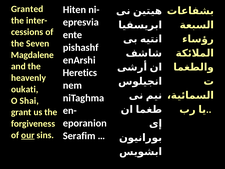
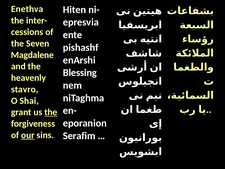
Granted: Granted -> Enethva (27, 9)
Heretics: Heretics -> Blessing (80, 73)
oukati: oukati -> stavro (25, 89)
the underline: none -> present (51, 112)
